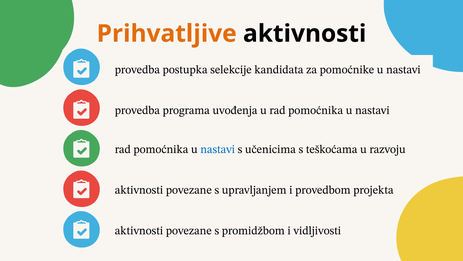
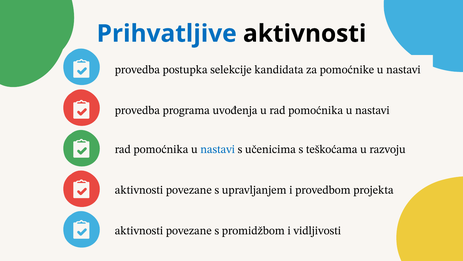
Prihvatljive colour: orange -> blue (167, 34)
